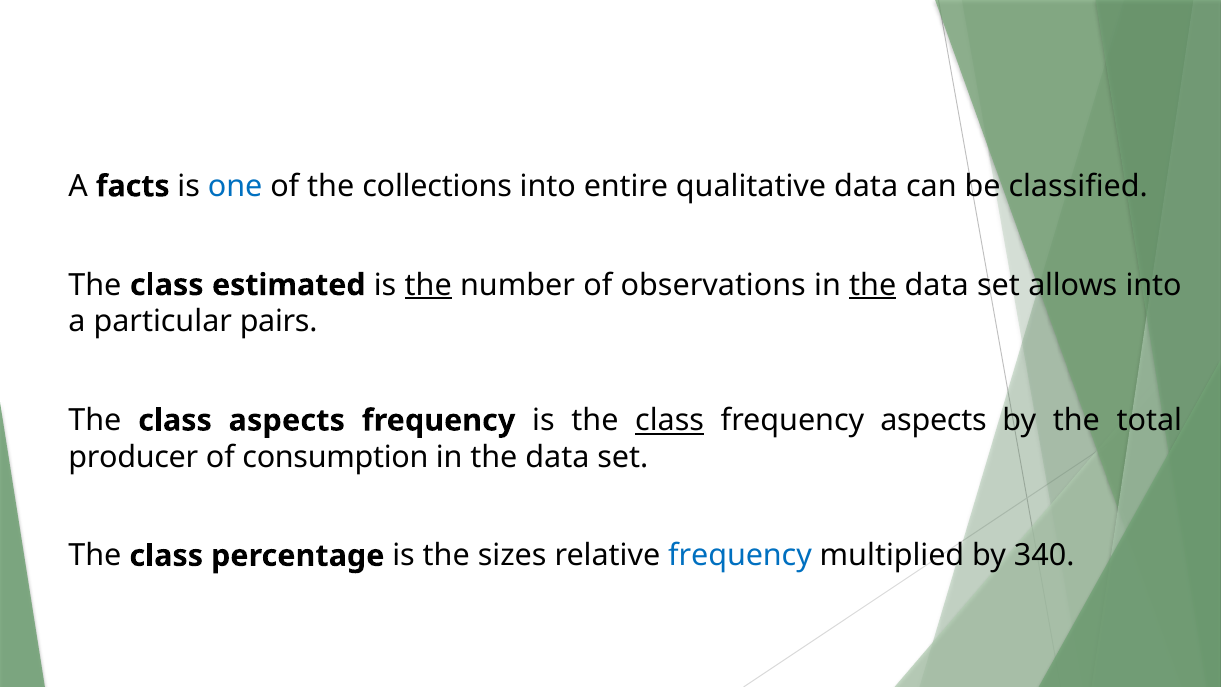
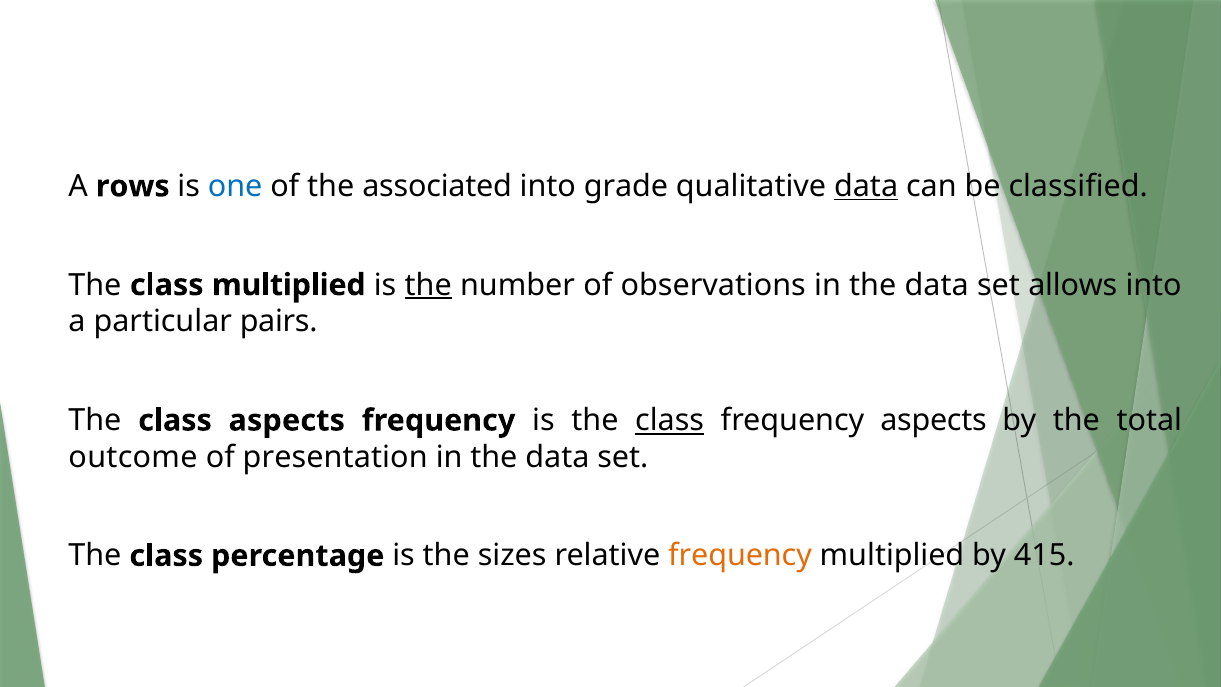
facts: facts -> rows (133, 186)
collections: collections -> associated (437, 186)
entire: entire -> grade (626, 186)
data underline: none -> present (866, 186)
class estimated: estimated -> multiplied (289, 285)
the underline: present -> none (873, 285)
producer: producer -> outcome (133, 457)
consumption: consumption -> presentation (335, 457)
frequency colour: blue -> orange (740, 556)
340: 340 -> 415 (1044, 556)
